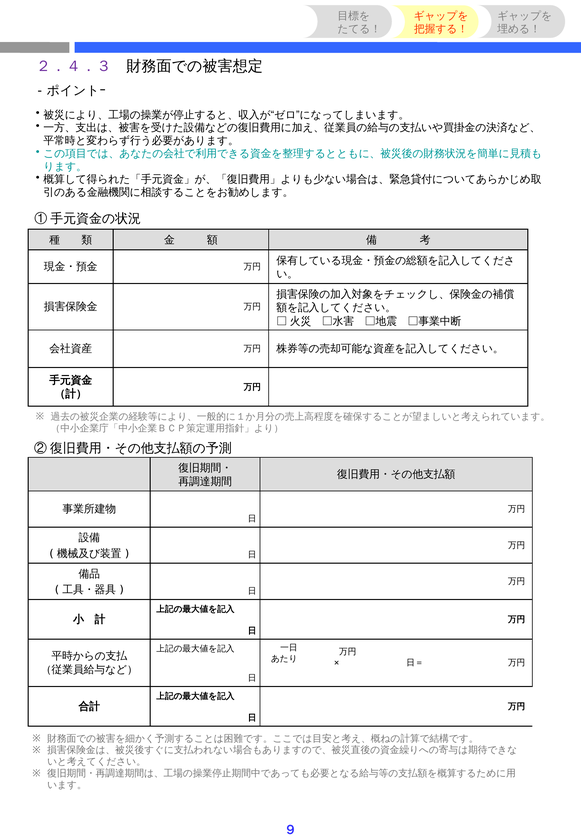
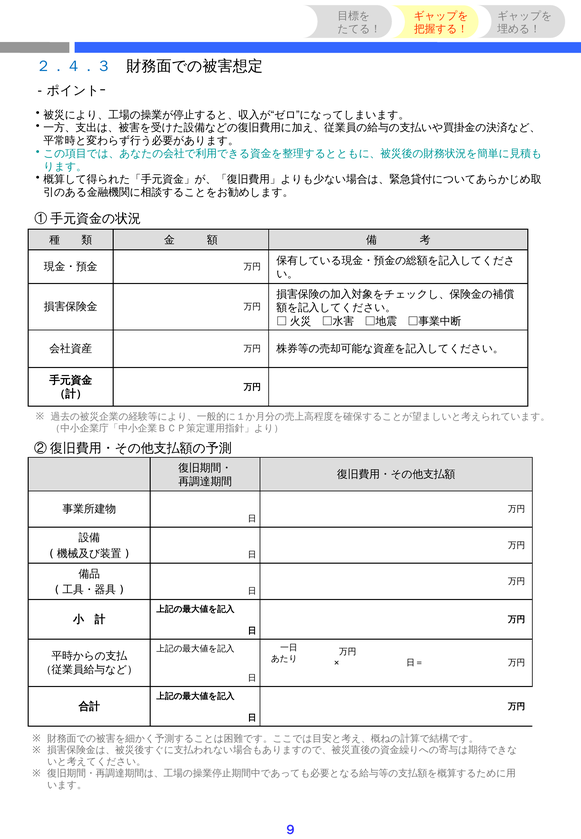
２．４．３ colour: purple -> blue (74, 66)
